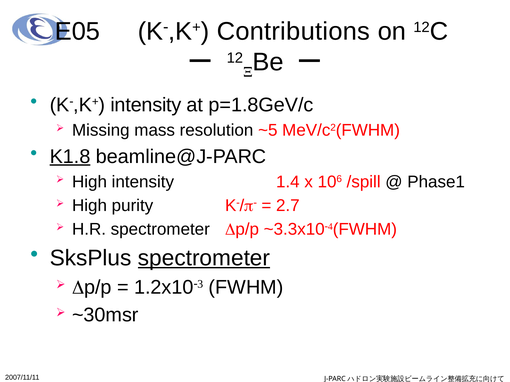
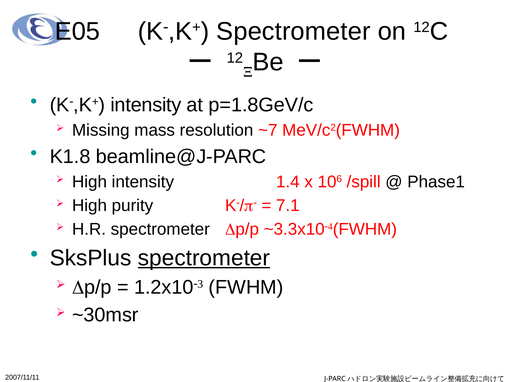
Contributions: Contributions -> Spectrometer (293, 32)
~5: ~5 -> ~7 (268, 130)
K1.8 underline: present -> none (70, 157)
2.7: 2.7 -> 7.1 (288, 206)
